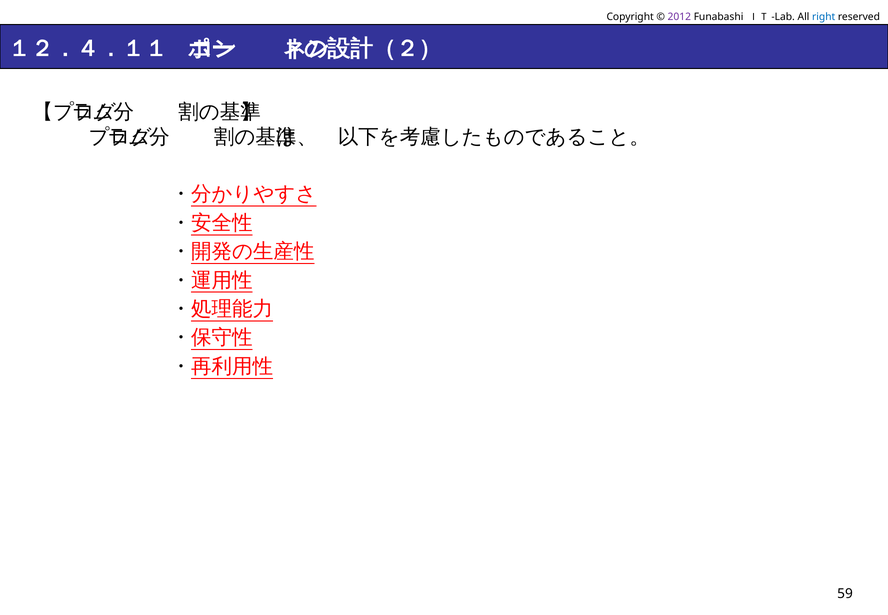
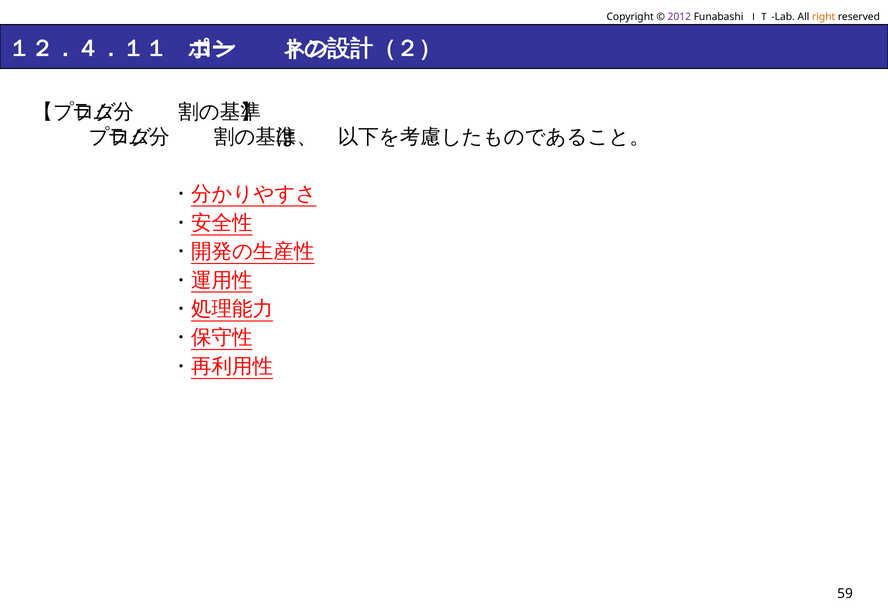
right colour: blue -> orange (824, 17)
